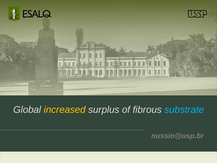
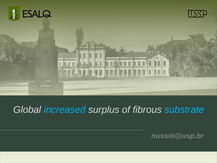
increased colour: yellow -> light blue (65, 110)
